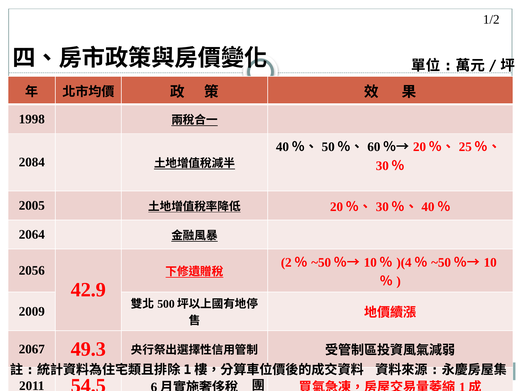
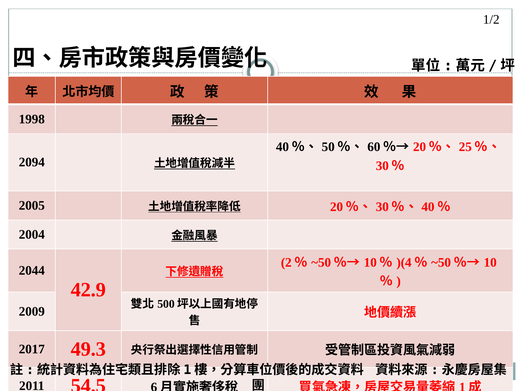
2084: 2084 -> 2094 (32, 162)
2064: 2064 -> 2004 (32, 234)
2056: 2056 -> 2044 (32, 270)
2067: 2067 -> 2017 (32, 349)
